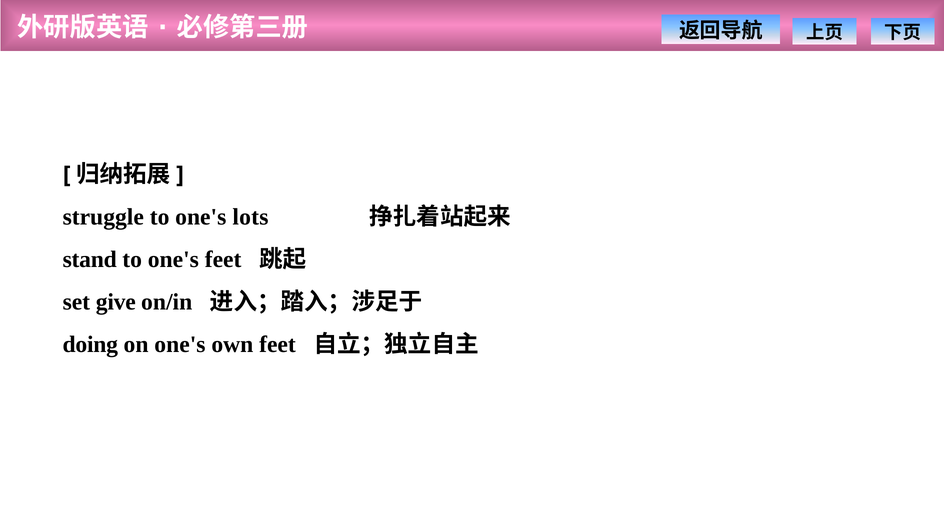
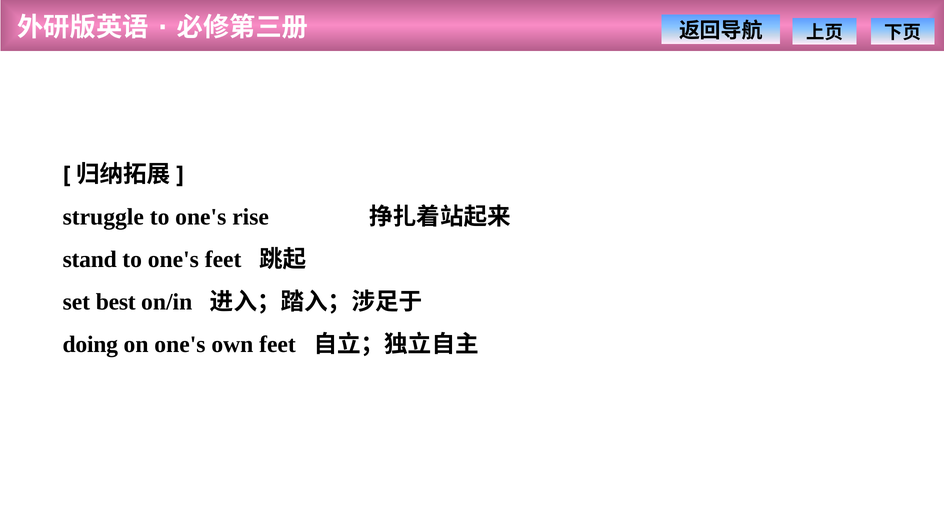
lots: lots -> rise (251, 217)
give: give -> best (116, 302)
